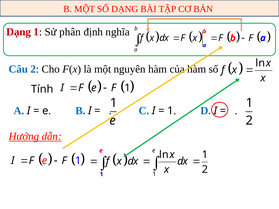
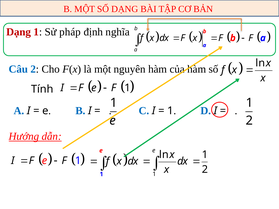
phân: phân -> pháp (70, 32)
